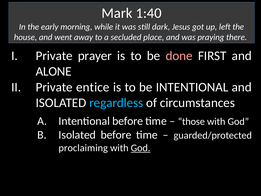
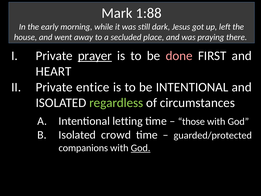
1:40: 1:40 -> 1:88 (149, 13)
prayer underline: none -> present (95, 56)
ALONE: ALONE -> HEART (54, 71)
regardless colour: light blue -> light green (116, 103)
Intentional before: before -> letting (128, 121)
Isolated before: before -> crowd (116, 135)
proclaiming: proclaiming -> companions (83, 148)
